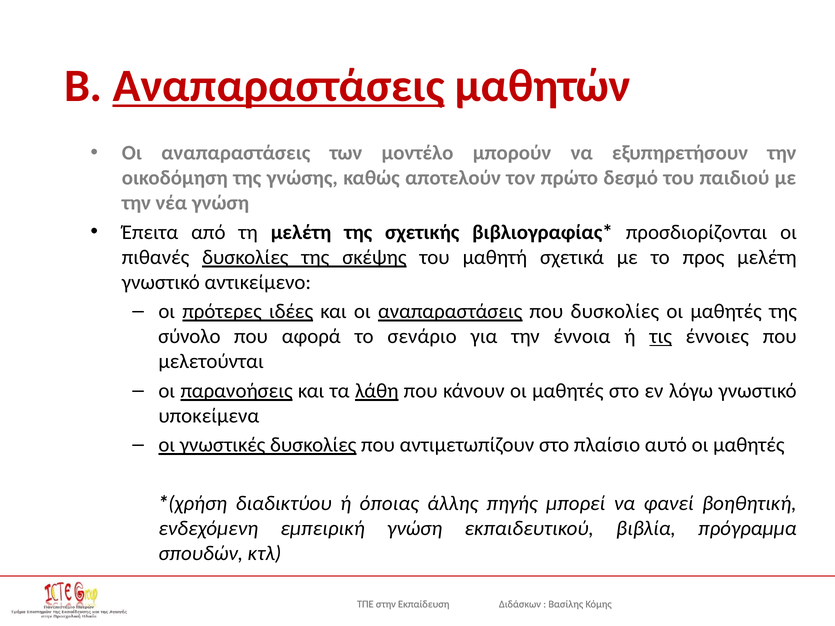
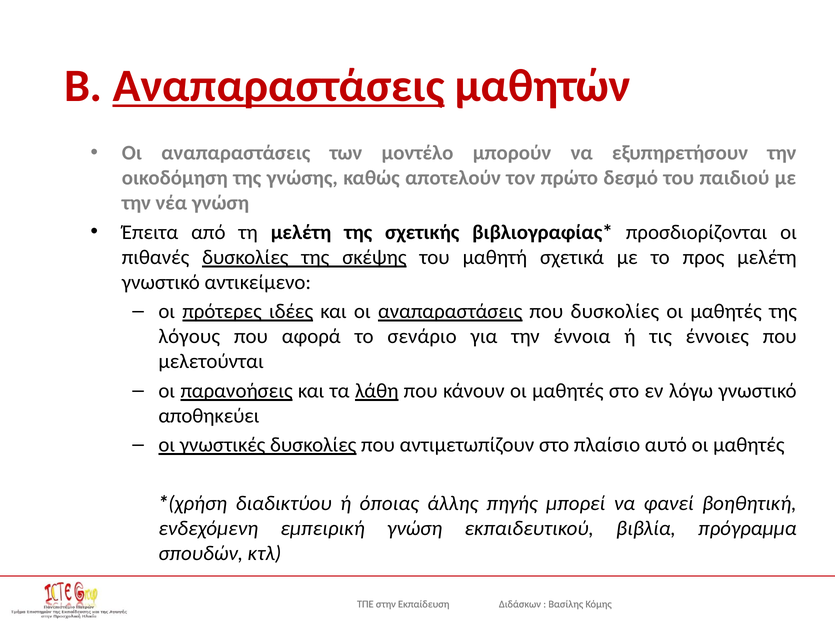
σύνολο: σύνολο -> λόγους (189, 337)
τις underline: present -> none (661, 337)
υποκείμενα: υποκείμενα -> αποθηκεύει (209, 416)
